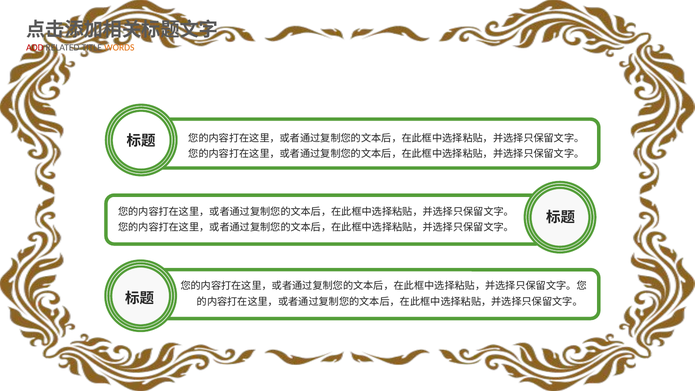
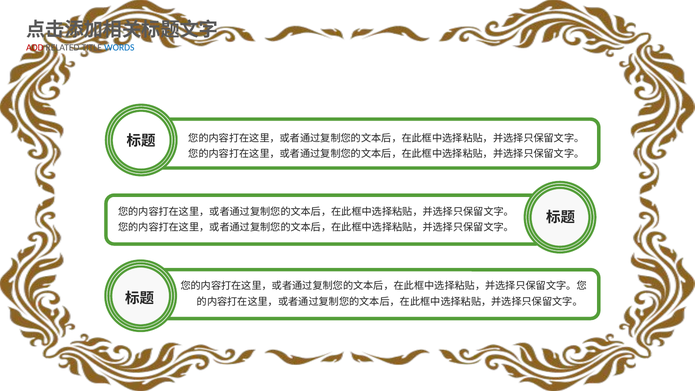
WORDS colour: orange -> blue (119, 48)
